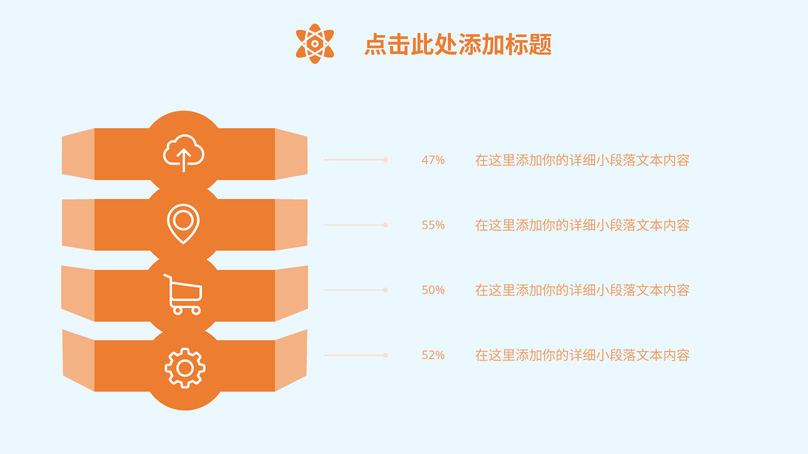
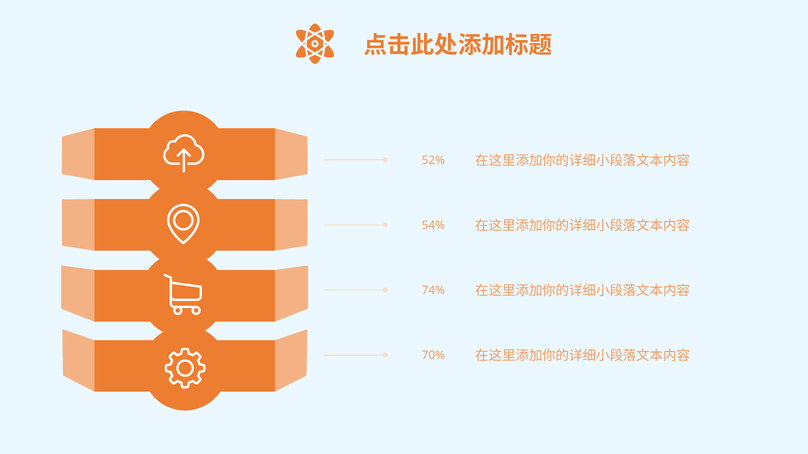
47%: 47% -> 52% (433, 161)
55%: 55% -> 54% (433, 226)
50%: 50% -> 74% (433, 291)
52%: 52% -> 70% (433, 356)
